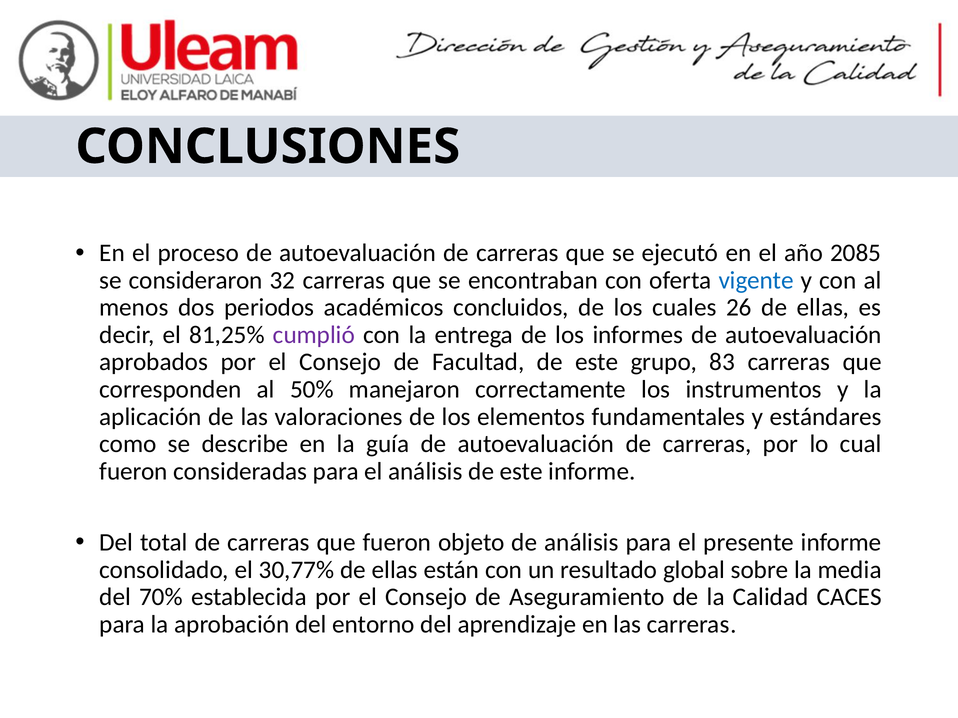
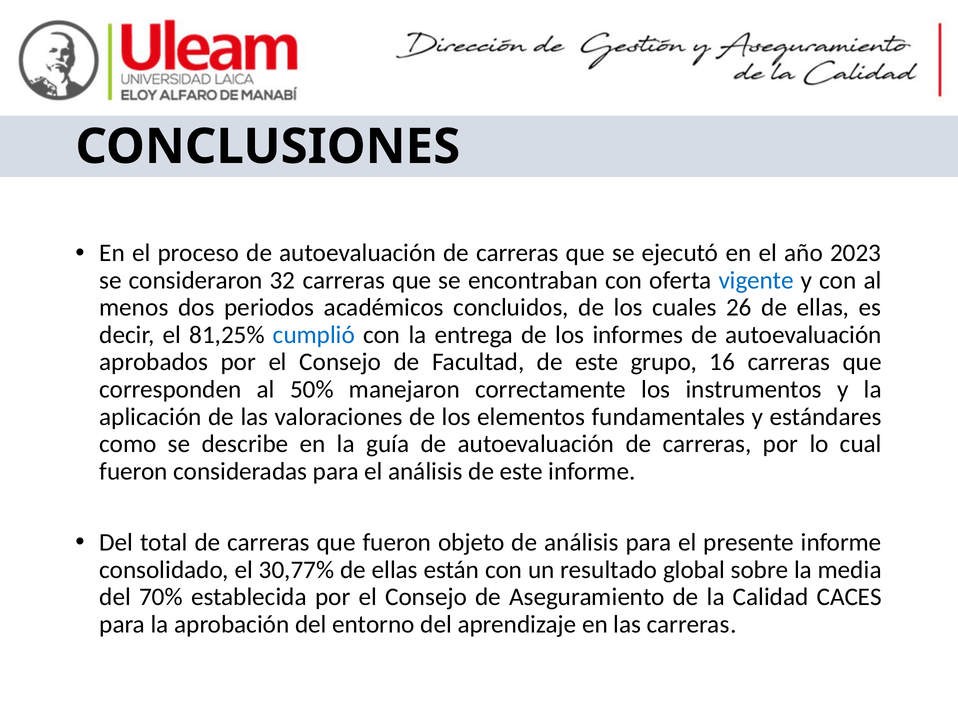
2085: 2085 -> 2023 (856, 253)
cumplió colour: purple -> blue (314, 335)
83: 83 -> 16 (722, 362)
